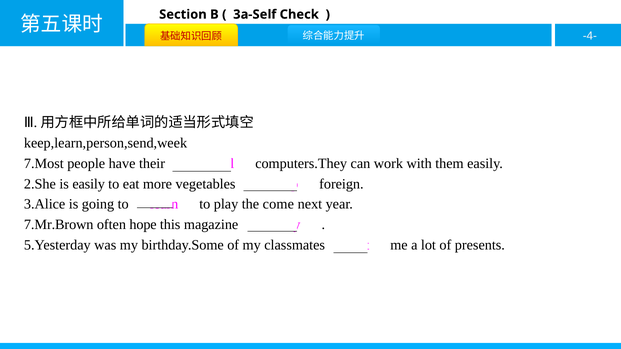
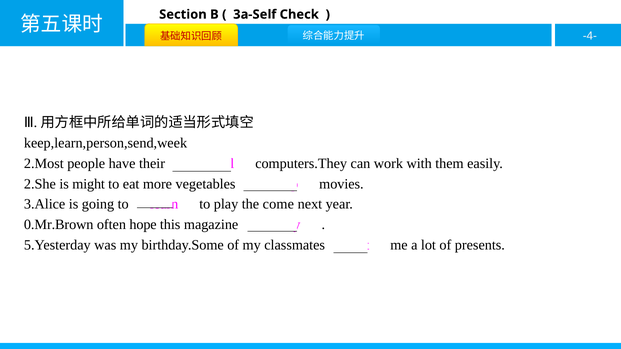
7.Most: 7.Most -> 2.Most (44, 164)
is easily: easily -> might (89, 184)
foreign: foreign -> movies (341, 184)
7.Mr.Brown: 7.Mr.Brown -> 0.Mr.Brown (59, 225)
